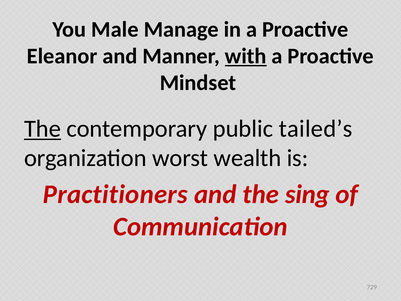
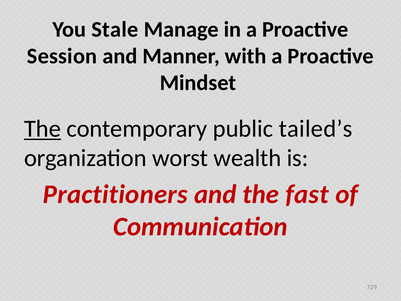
Male: Male -> Stale (115, 29)
Eleanor: Eleanor -> Session (62, 56)
with underline: present -> none (246, 56)
sing: sing -> fast (307, 194)
